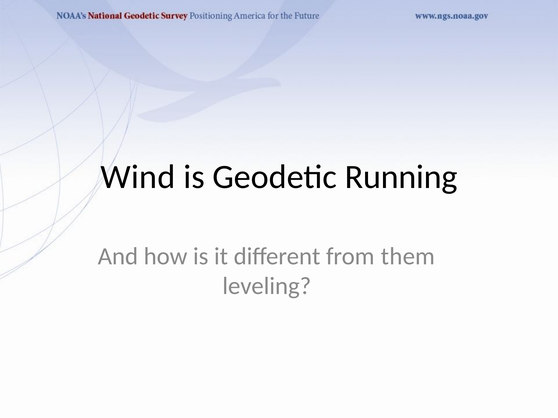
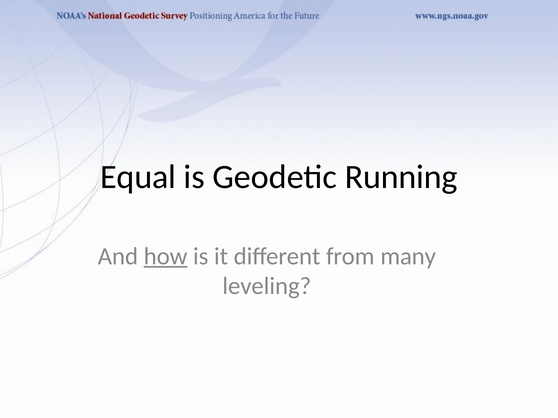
Wind: Wind -> Equal (138, 177)
how underline: none -> present (166, 257)
them: them -> many (408, 257)
